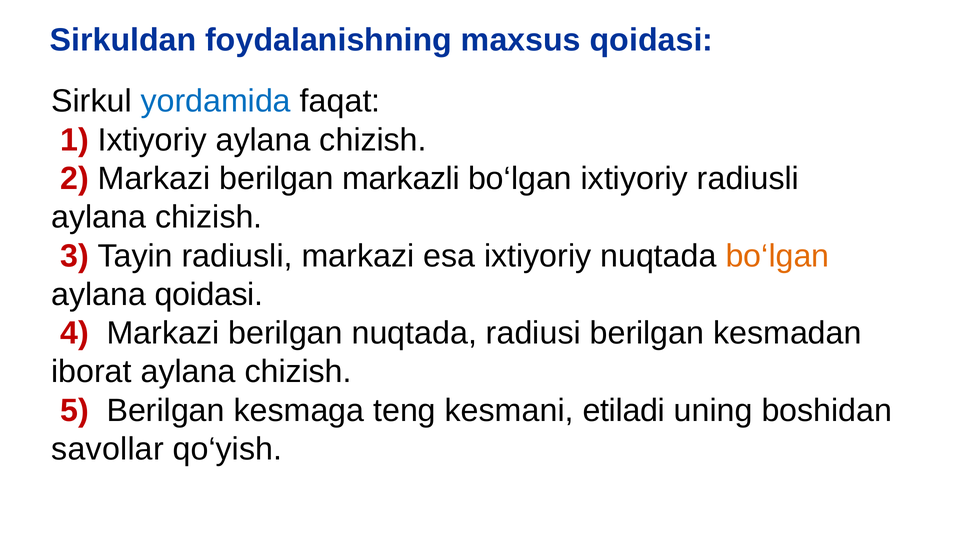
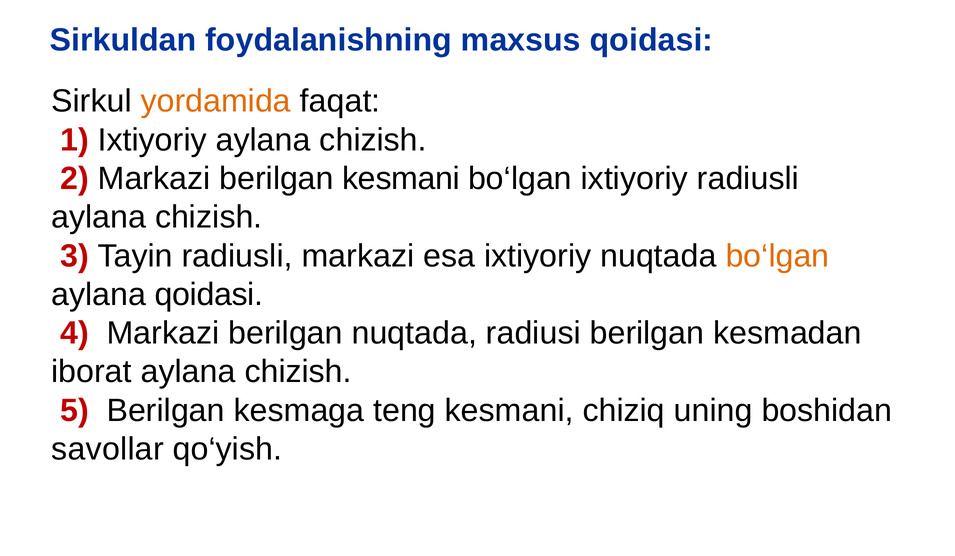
yordamida colour: blue -> orange (216, 101)
berilgan markazli: markazli -> kesmani (401, 179)
etiladi: etiladi -> chiziq (624, 410)
